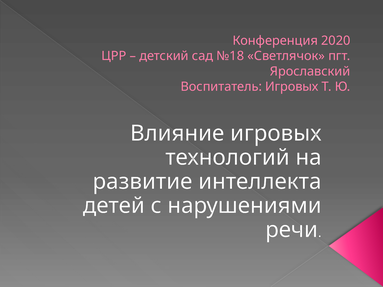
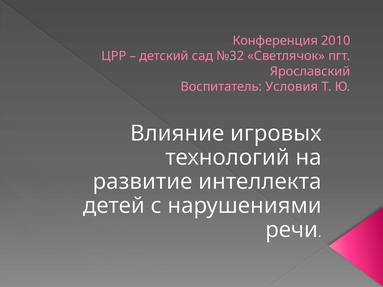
2020: 2020 -> 2010 (336, 41)
№18: №18 -> №32 (230, 56)
Воспитатель Игровых: Игровых -> Условия (292, 87)
